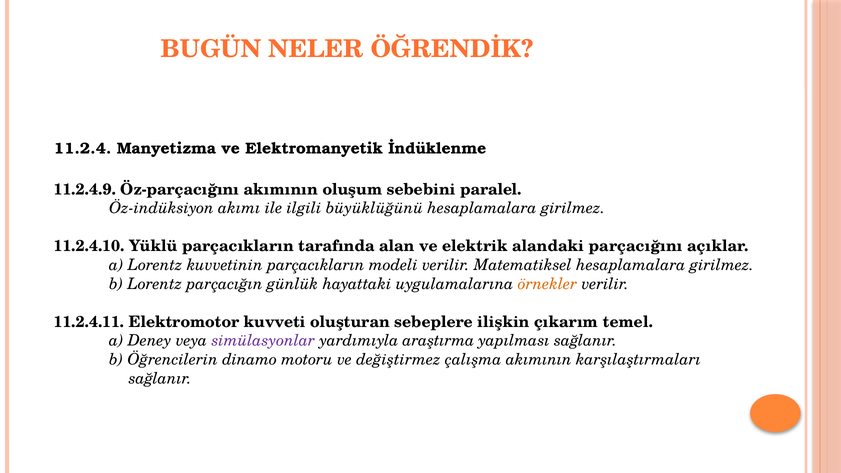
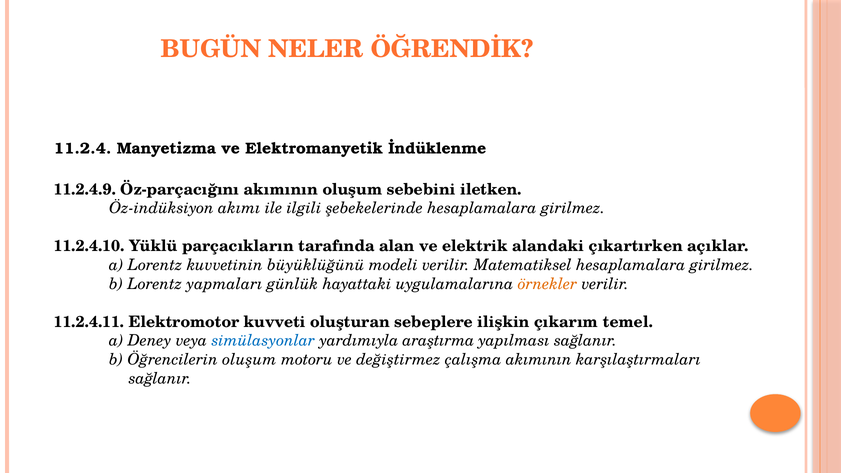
paralel: paralel -> iletken (491, 189)
büyüklüğünü: büyüklüğünü -> şebekelerinde (374, 208)
parçacığını: parçacığını -> çıkartırken (636, 246)
kuvvetinin parçacıkların: parçacıkların -> büyüklüğünü (316, 265)
parçacığın: parçacığın -> yapmaları (225, 284)
simülasyonlar colour: purple -> blue (263, 341)
Öğrencilerin dinamo: dinamo -> oluşum (249, 360)
